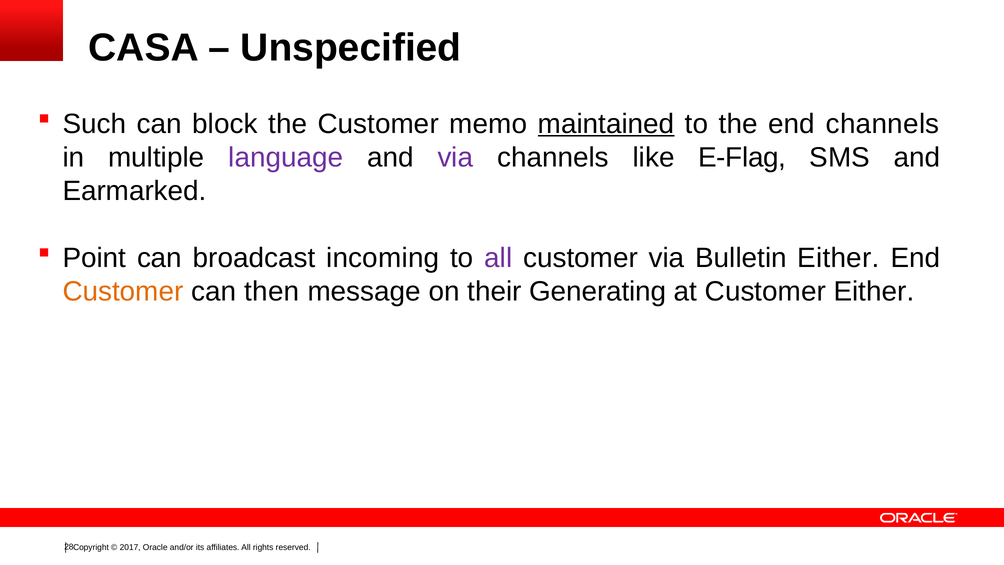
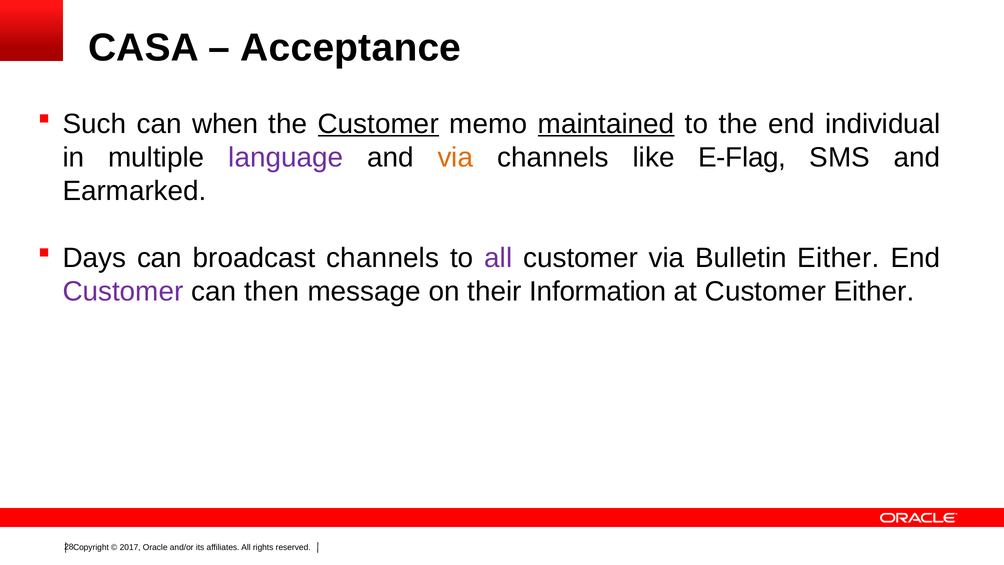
Unspecified: Unspecified -> Acceptance (351, 48)
block: block -> when (225, 124)
Customer underline: none -> present (378, 124)
end channels: channels -> individual (883, 124)
via colour: purple -> orange (455, 157)
Point: Point -> Days (94, 258)
broadcast incoming: incoming -> channels (383, 258)
Customer colour: orange -> purple (123, 291)
Generating: Generating -> Information (598, 291)
